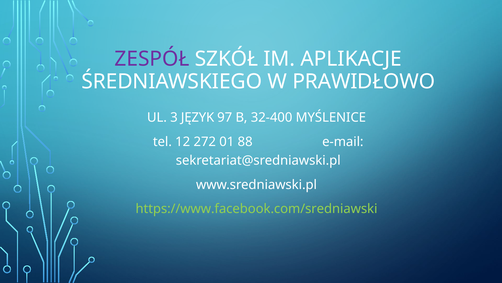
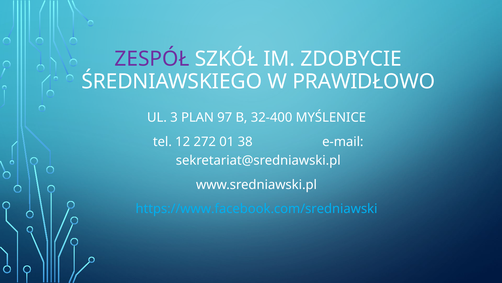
APLIKACJE: APLIKACJE -> ZDOBYCIE (351, 59)
JĘZYK: JĘZYK -> PLAN (198, 117)
88: 88 -> 38 (245, 141)
https://www.facebook.com/sredniawski colour: light green -> light blue (257, 208)
